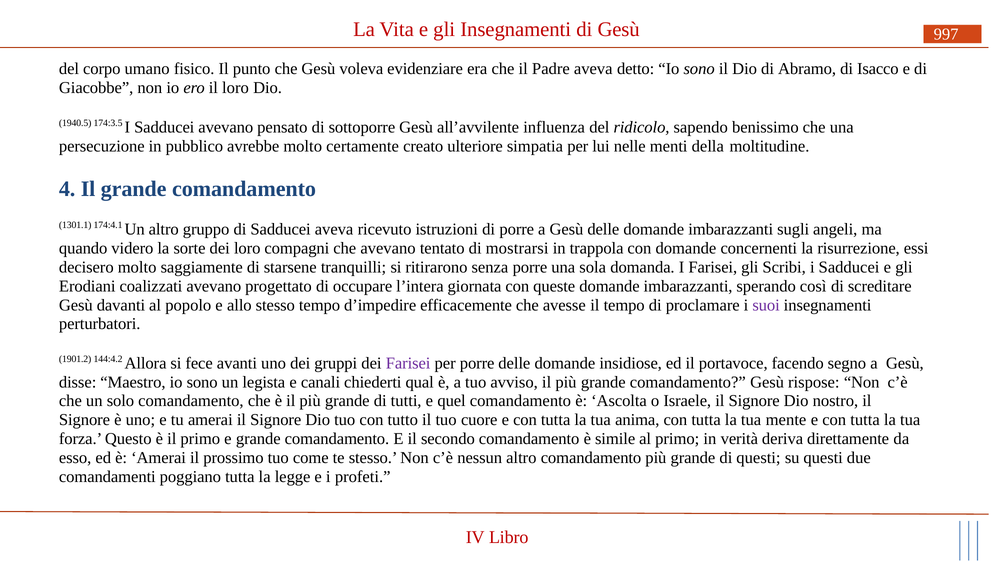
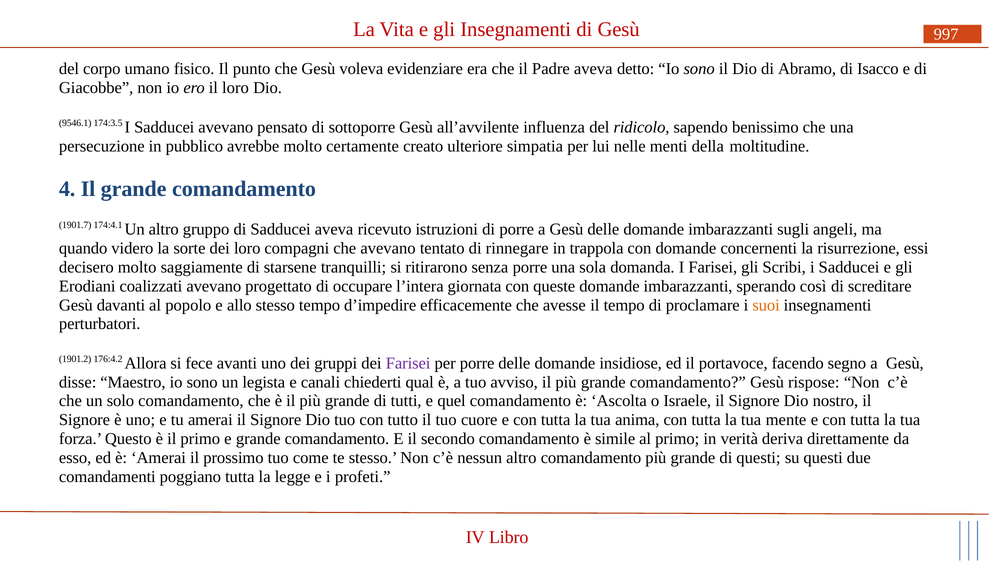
1940.5: 1940.5 -> 9546.1 (75, 123)
1301.1: 1301.1 -> 1901.7 (75, 225)
mostrarsi: mostrarsi -> rinnegare (517, 248)
suoi colour: purple -> orange (766, 305)
144:4.2: 144:4.2 -> 176:4.2 (108, 359)
